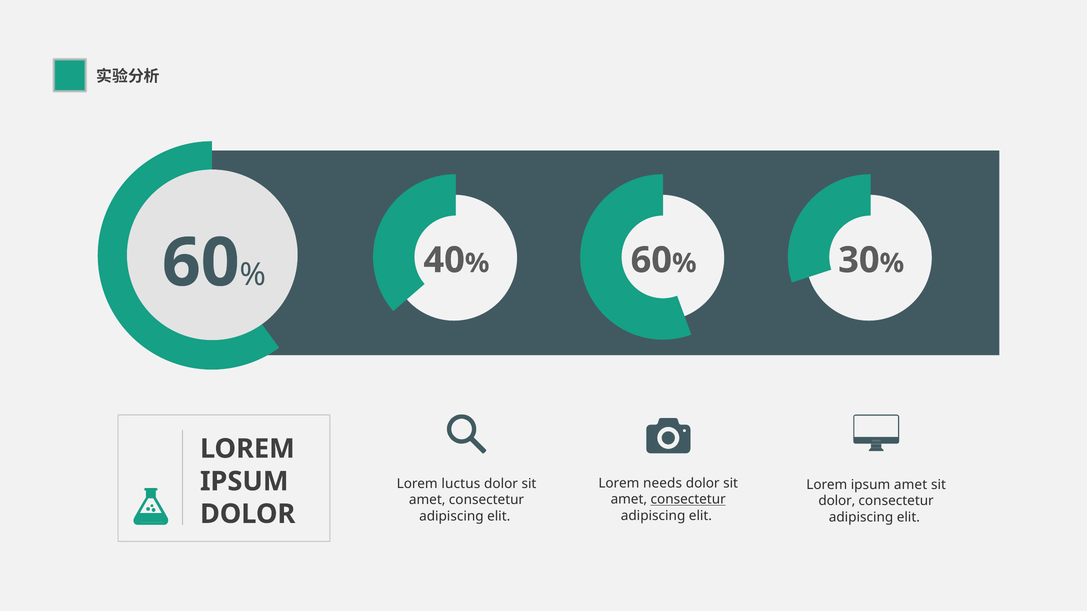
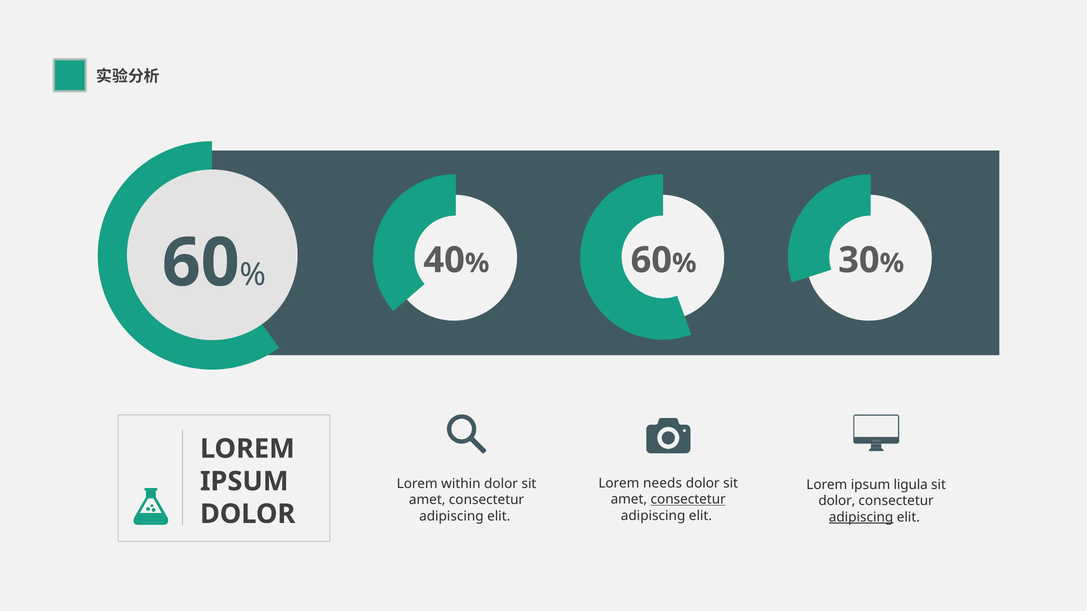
luctus: luctus -> within (461, 484)
ipsum amet: amet -> ligula (911, 485)
adipiscing underline: none -> present (861, 517)
